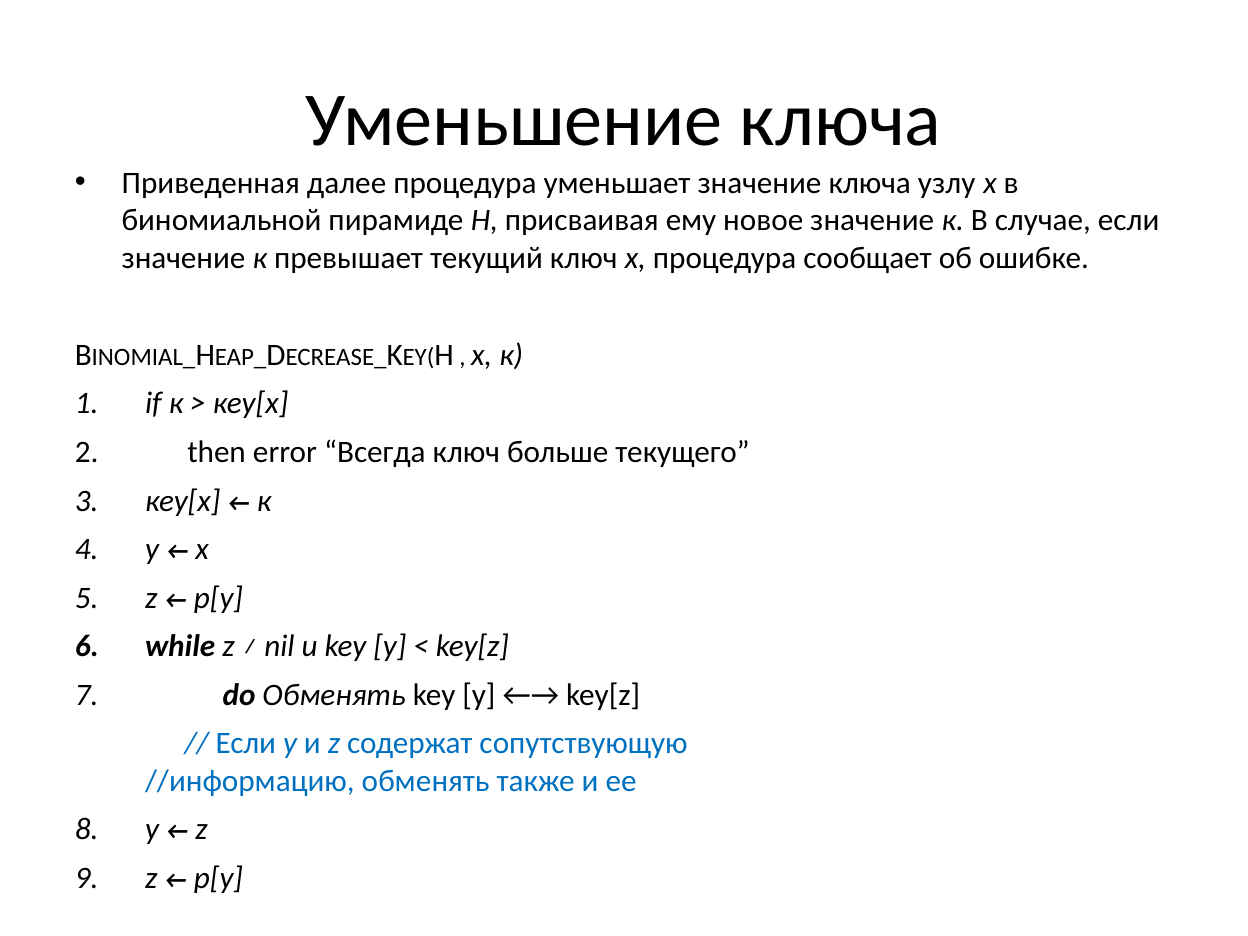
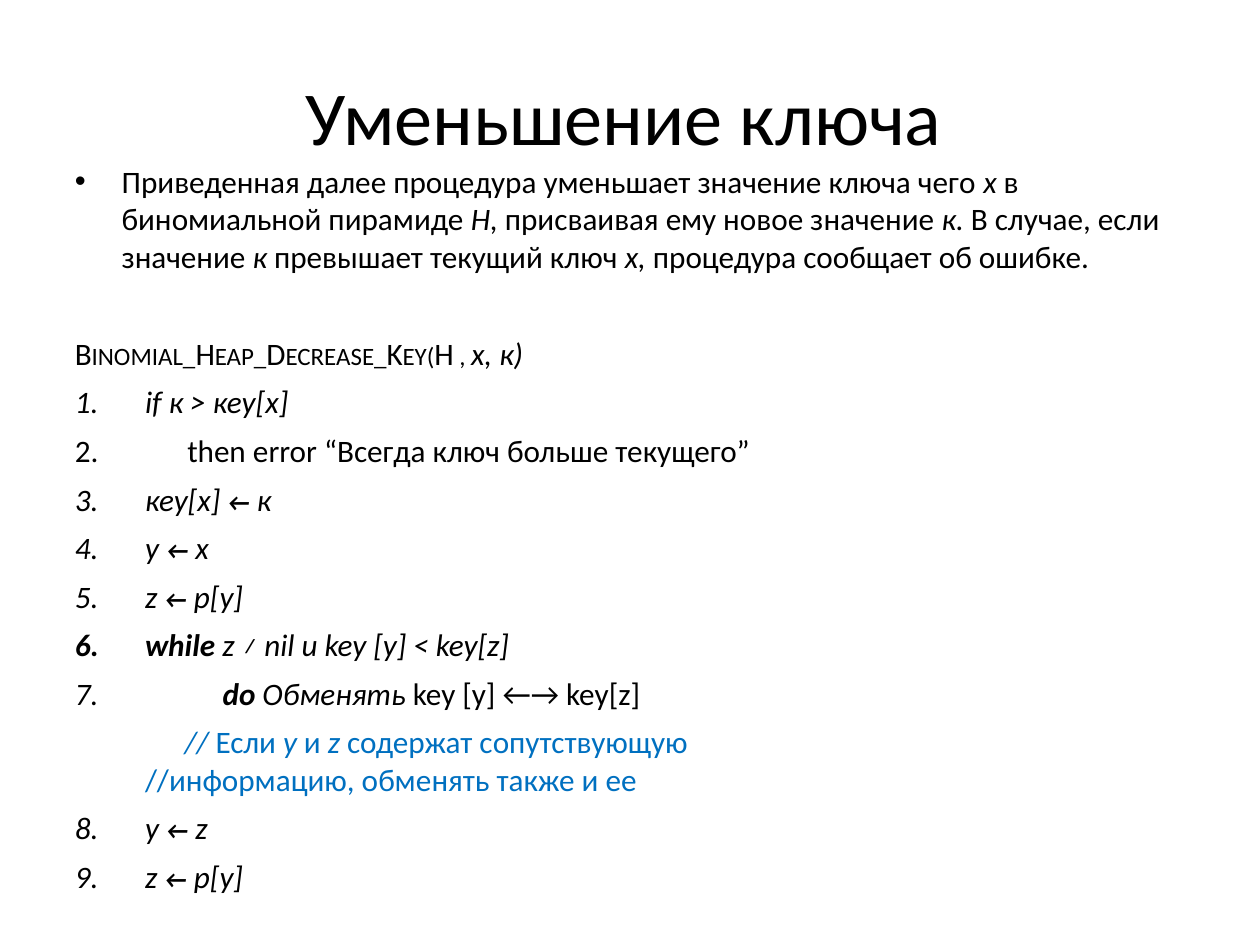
узлу: узлу -> чего (947, 183)
